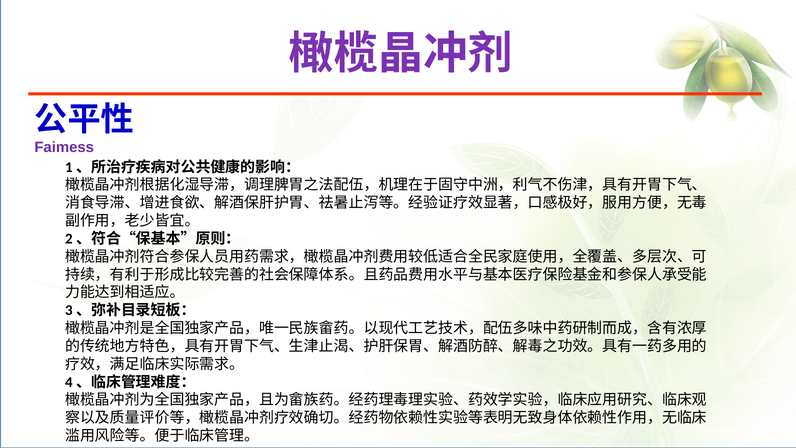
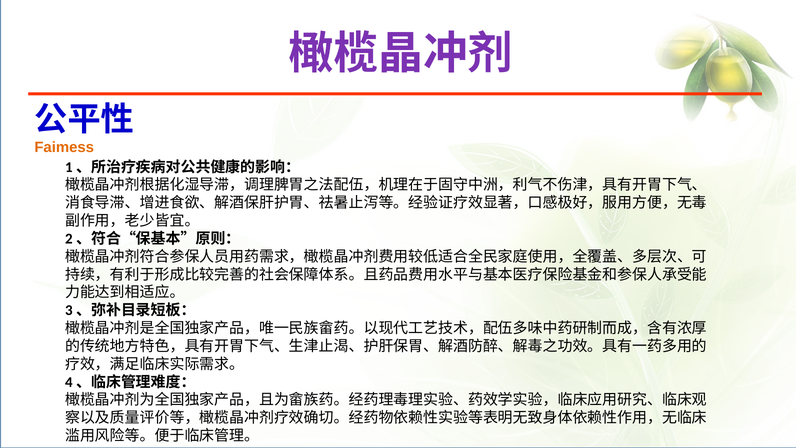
Faimess colour: purple -> orange (64, 147)
